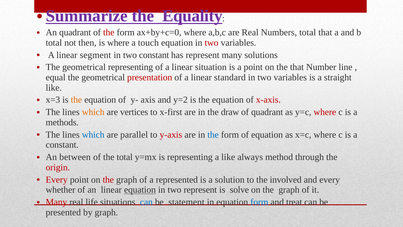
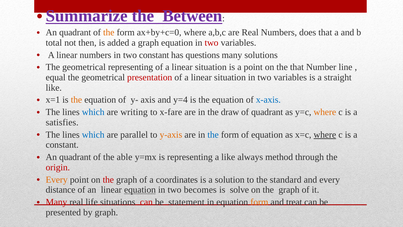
Equality: Equality -> Between (192, 16)
the colour: red -> orange (109, 32)
Numbers total: total -> does (308, 32)
is where: where -> added (118, 43)
a touch: touch -> graph (148, 43)
linear segment: segment -> numbers (95, 55)
has represent: represent -> questions (203, 55)
standard: standard -> situation (230, 77)
x=3: x=3 -> x=1 (53, 100)
y=2: y=2 -> y=4 (180, 100)
x-axis colour: red -> blue (268, 100)
which colour: orange -> blue (93, 112)
vertices: vertices -> writing (134, 112)
x-first: x-first -> x-fare (171, 112)
where colour: red -> orange (325, 112)
methods: methods -> satisfies (62, 122)
y-axis colour: red -> orange (171, 134)
where underline: none -> present (325, 134)
between: between -> quadrant (75, 157)
the total: total -> able (125, 157)
Every colour: red -> orange (57, 179)
represented: represented -> coordinates (177, 179)
involved: involved -> standard (286, 179)
whether: whether -> distance (61, 190)
two represent: represent -> becomes (200, 190)
can colour: blue -> red (146, 202)
form colour: blue -> orange (259, 202)
